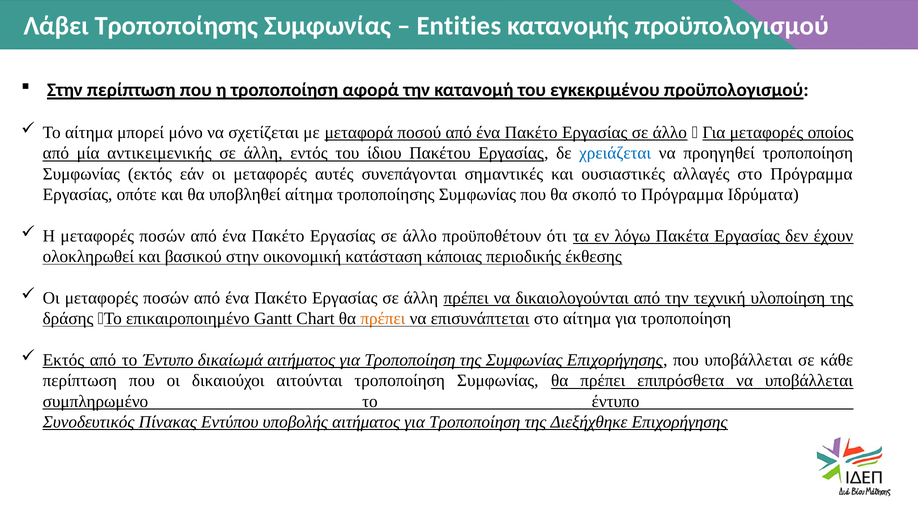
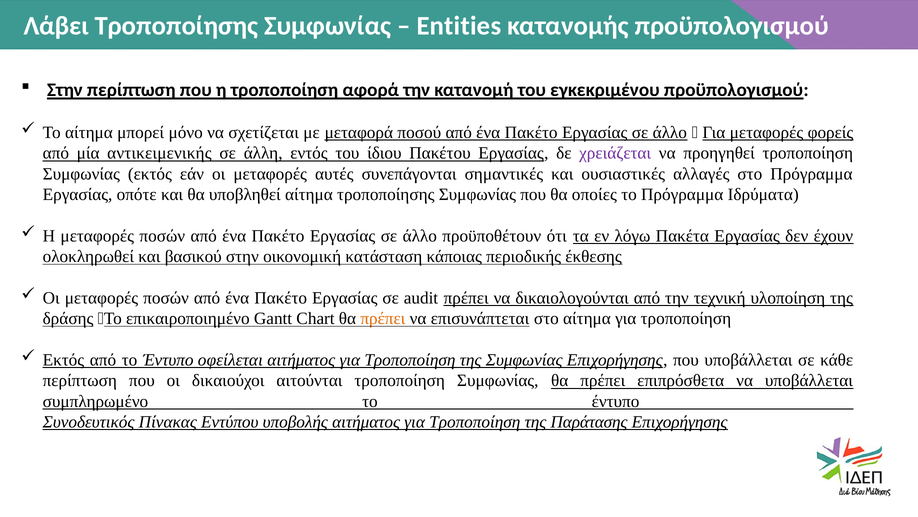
οποίος: οποίος -> φορείς (830, 132)
χρειάζεται colour: blue -> purple (615, 153)
σκοπό: σκοπό -> οποίες (594, 194)
Εργασίας σε άλλη: άλλη -> audit (421, 298)
δικαίωμά: δικαίωμά -> οφείλεται (230, 360)
Διεξήχθηκε: Διεξήχθηκε -> Παράτασης (589, 422)
